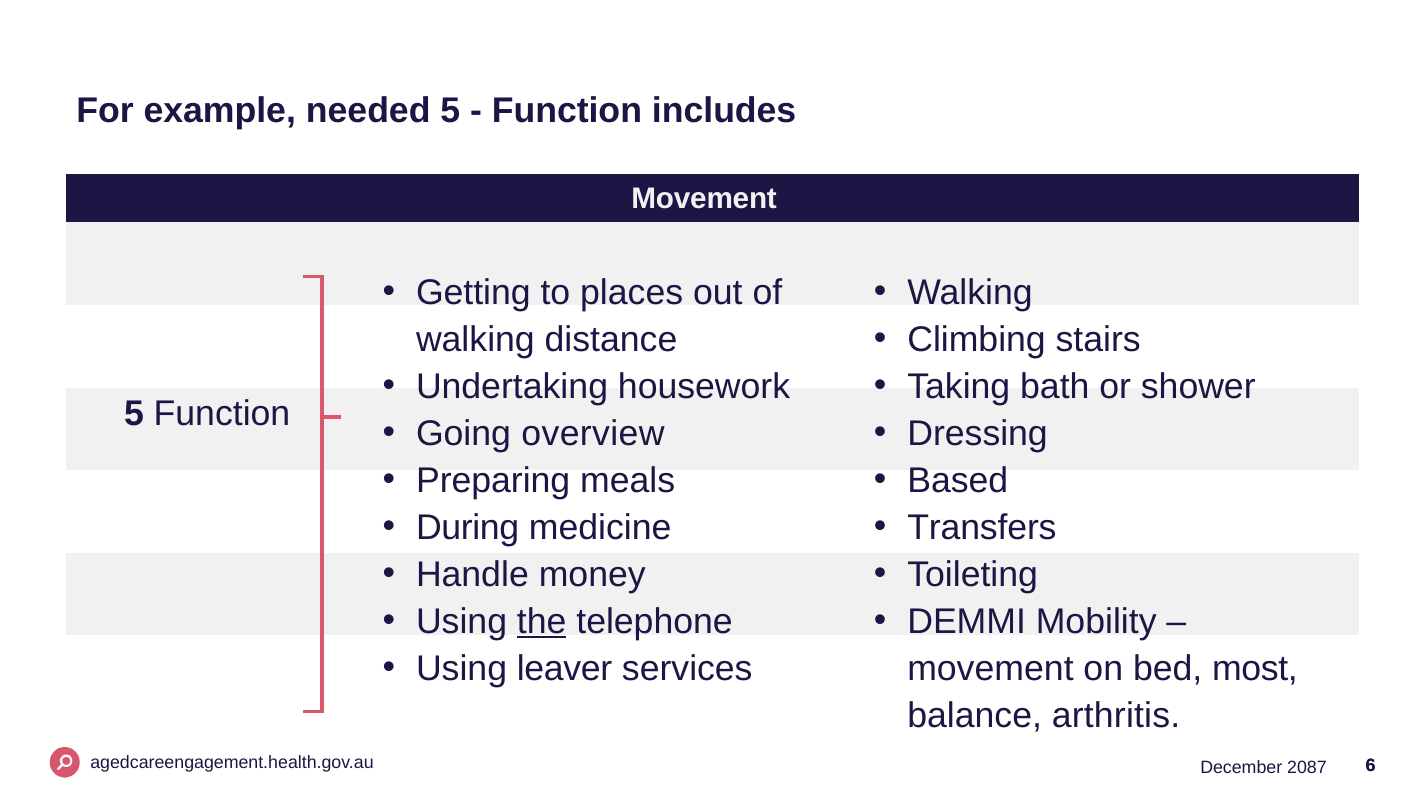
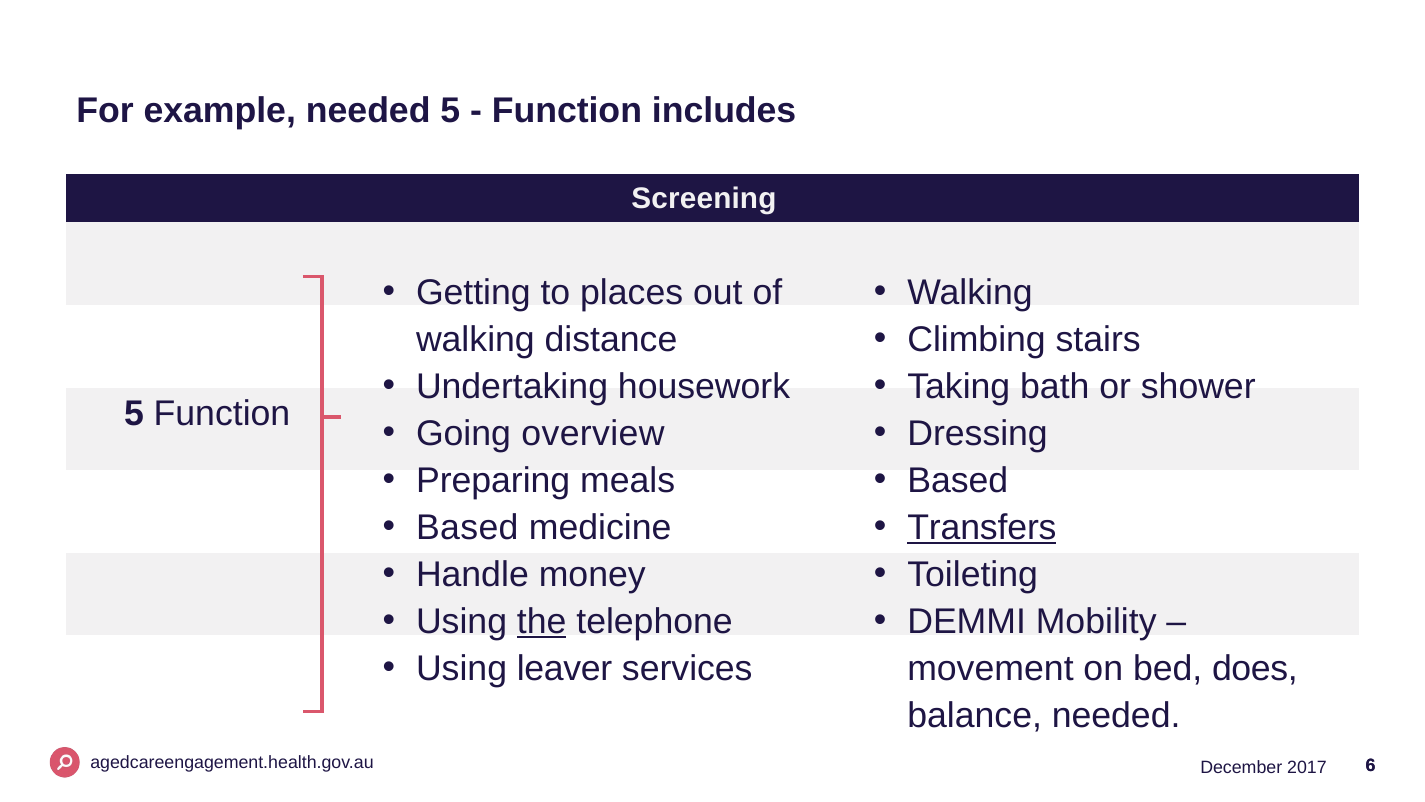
Movement: Movement -> Screening (704, 199)
During: During -> Based (467, 527)
Transfers underline: none -> present (982, 527)
most: most -> does (1255, 668)
balance arthritis: arthritis -> needed (1116, 715)
2087: 2087 -> 2017 (1307, 767)
